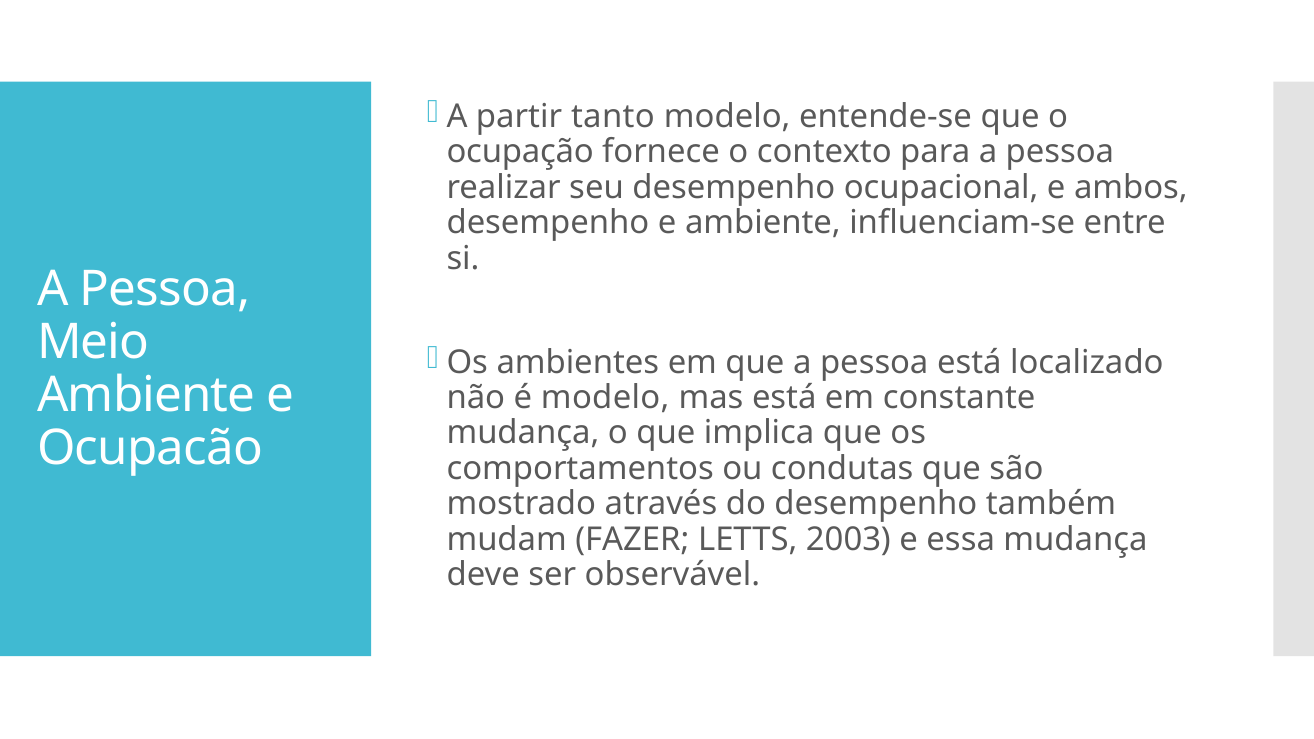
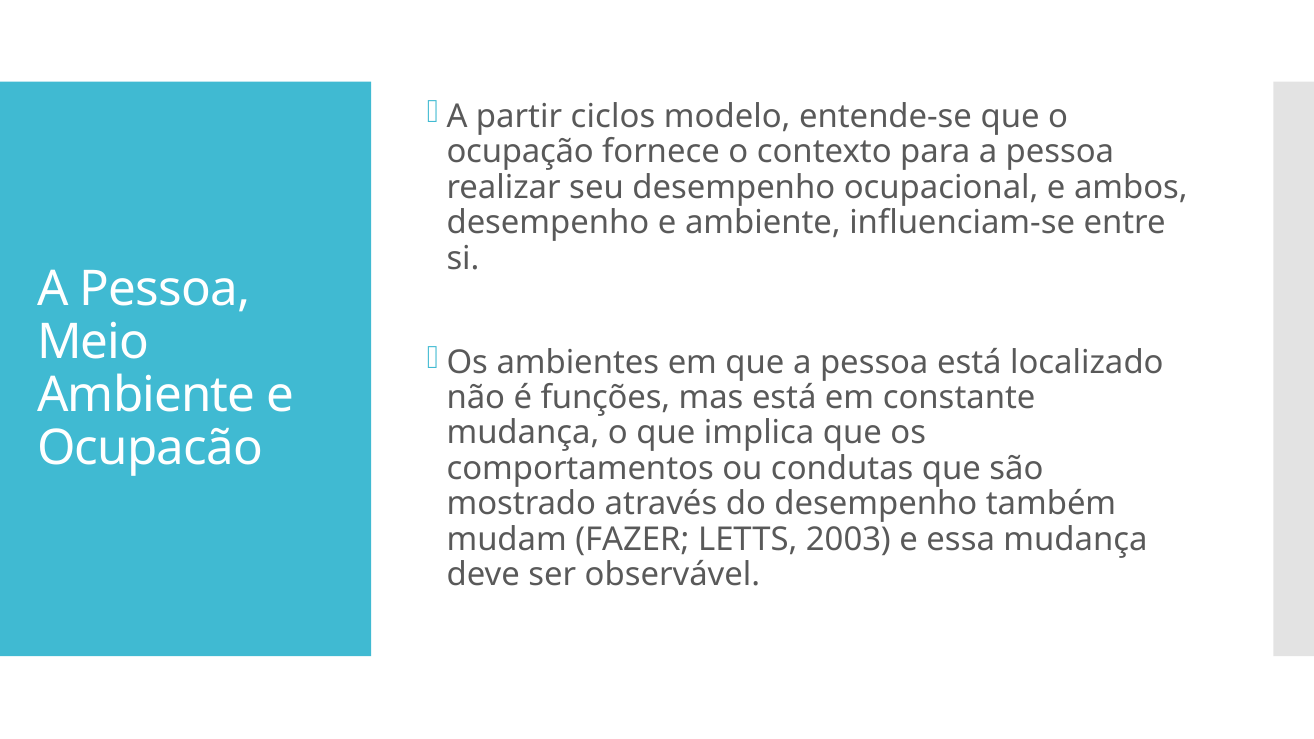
tanto: tanto -> ciclos (613, 117)
é modelo: modelo -> funções (605, 398)
